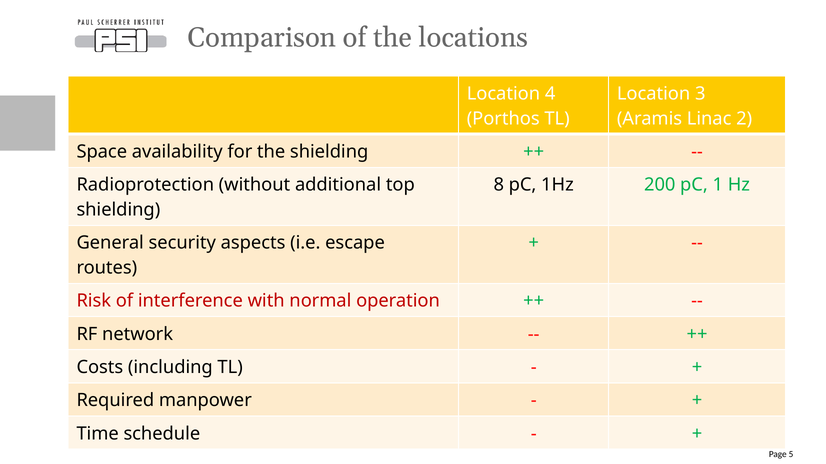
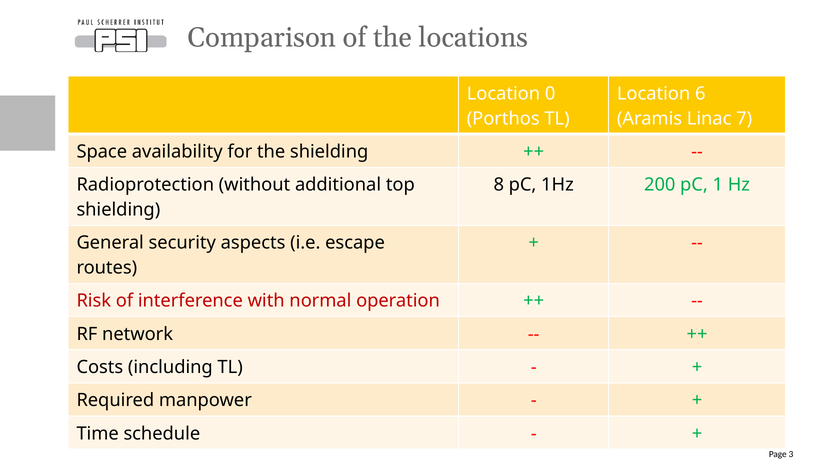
4: 4 -> 0 (550, 94)
3: 3 -> 6 (700, 94)
2: 2 -> 7 (744, 119)
5: 5 -> 3 (791, 455)
